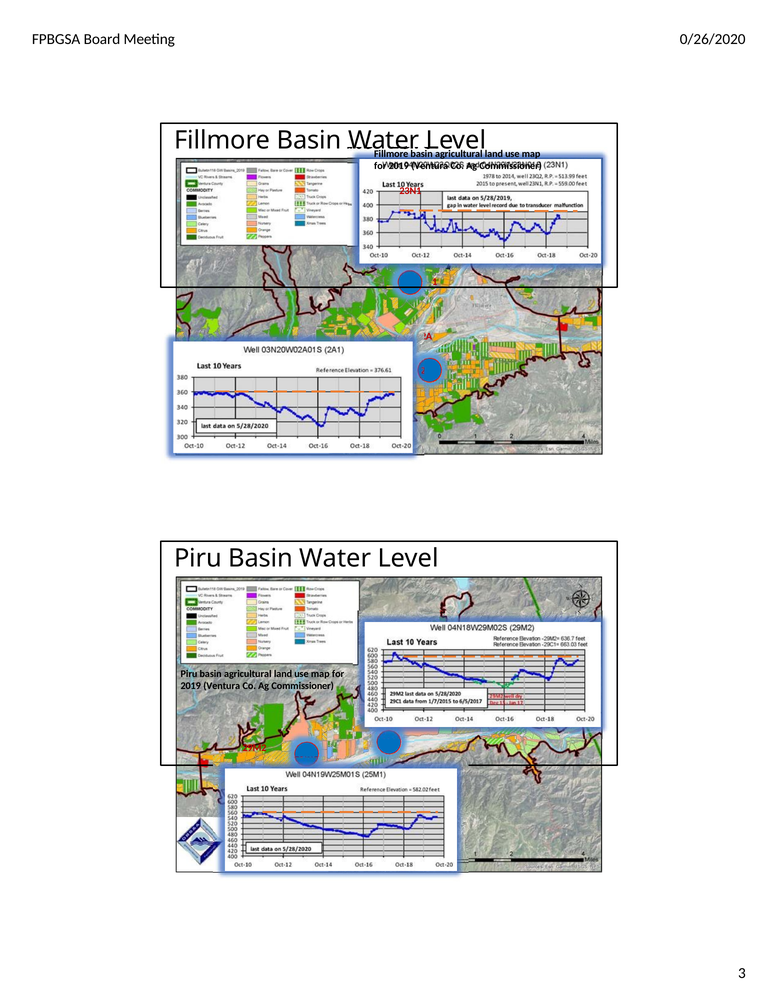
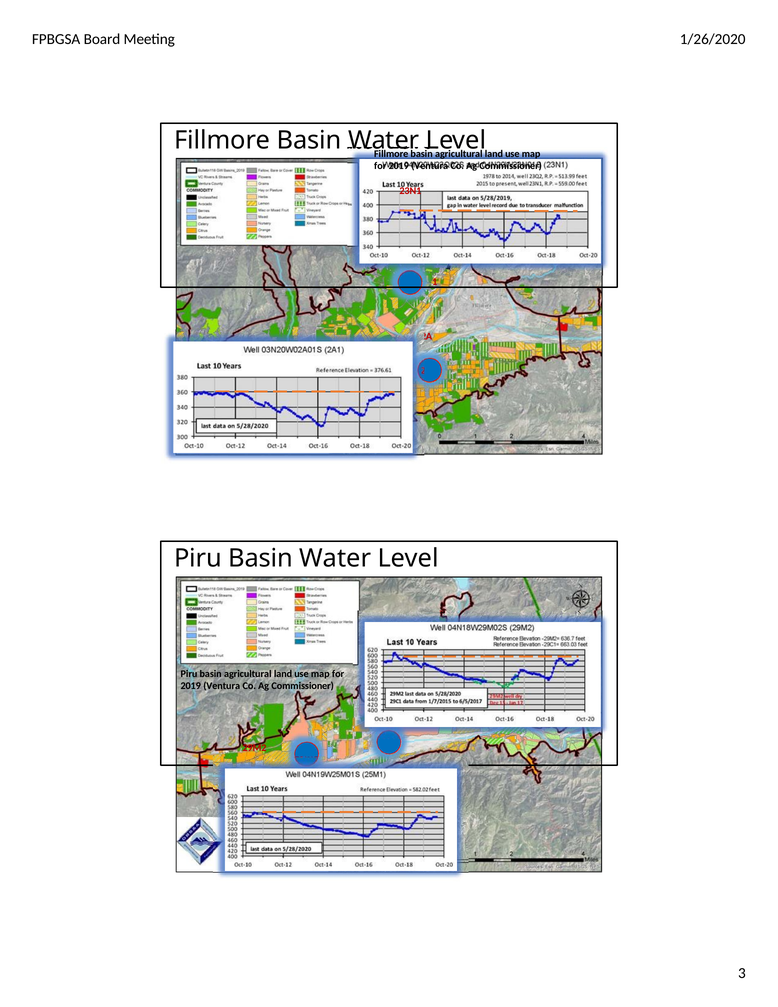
0/26/2020: 0/26/2020 -> 1/26/2020 (713, 39)
